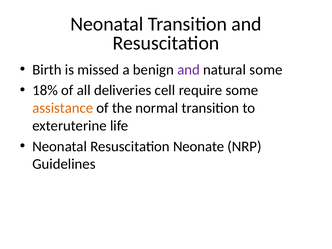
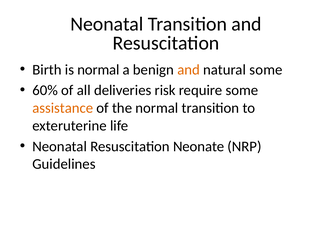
is missed: missed -> normal (98, 70)
and colour: purple -> orange (189, 70)
18%: 18% -> 60% (45, 90)
cell: cell -> risk (165, 90)
